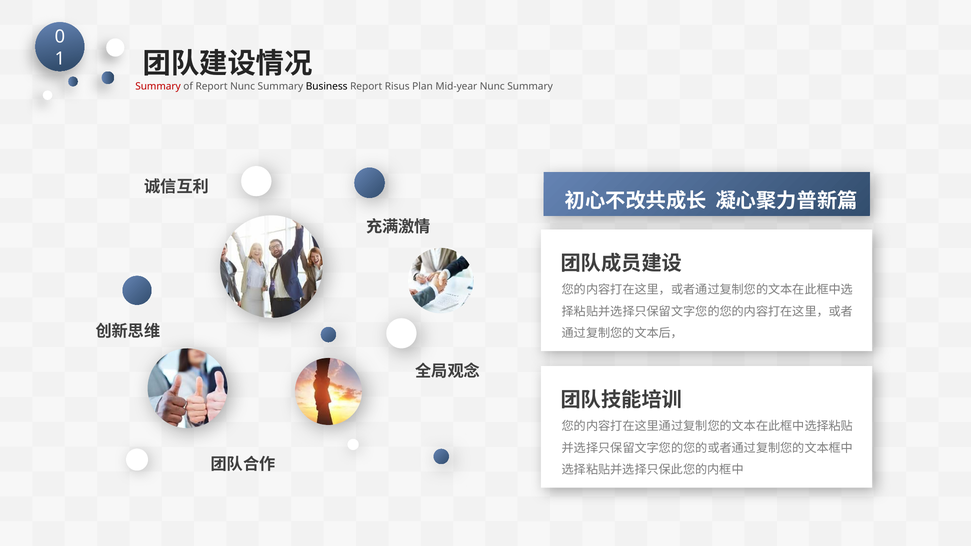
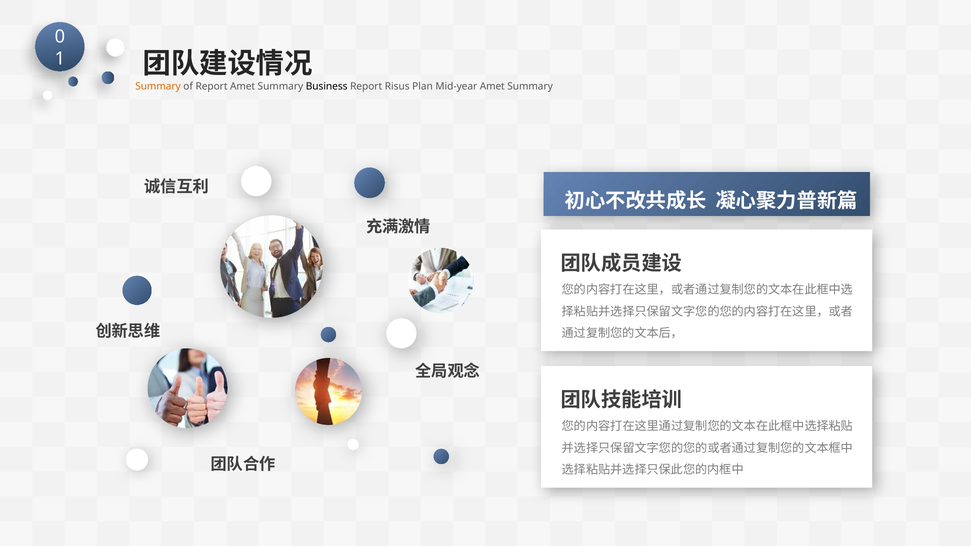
Summary colour: red -> orange (158, 86)
Report Nunc: Nunc -> Amet (243, 86)
Mid-year Nunc: Nunc -> Amet (492, 86)
